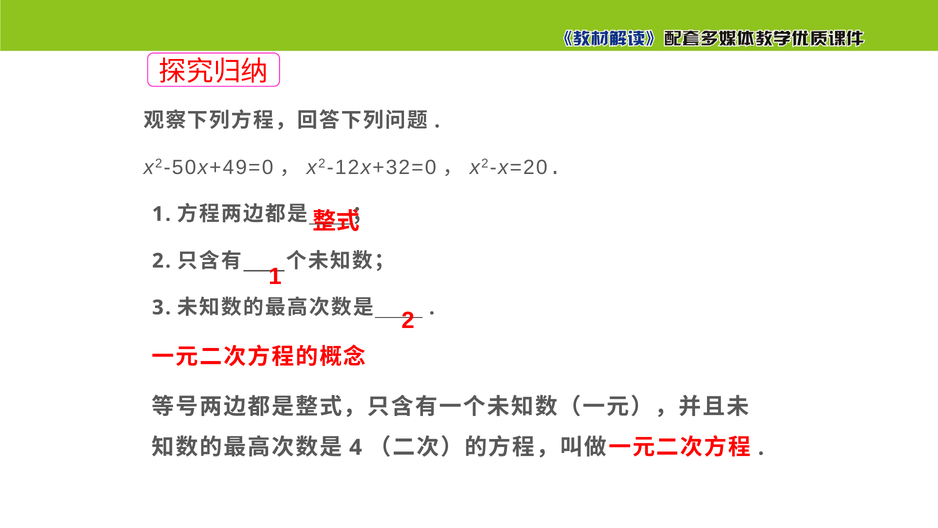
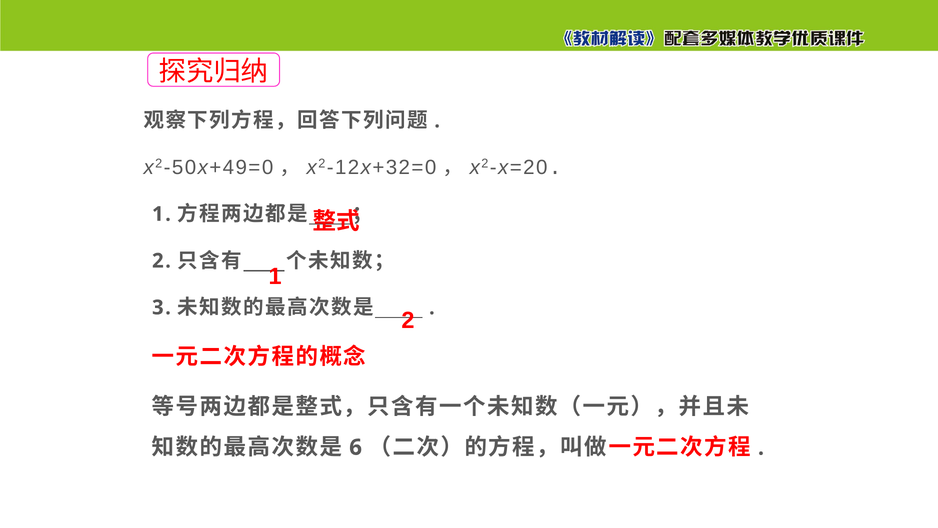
4: 4 -> 6 (356, 447)
